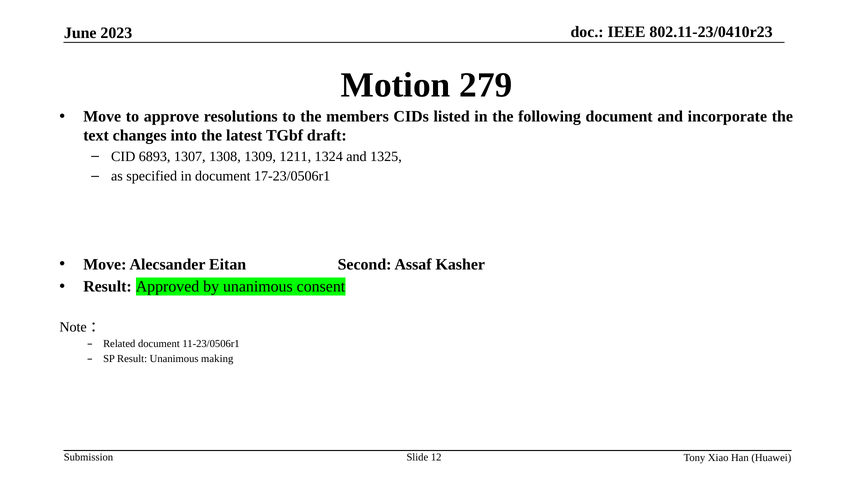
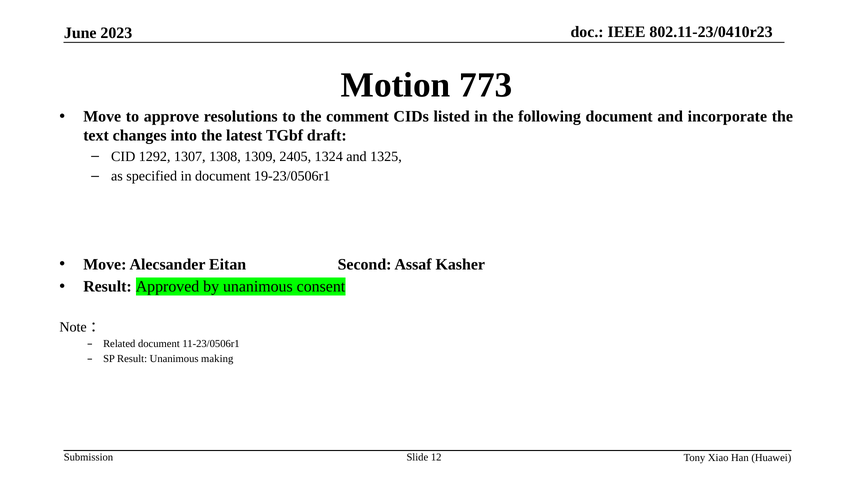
279: 279 -> 773 (486, 85)
members: members -> comment (358, 117)
6893: 6893 -> 1292 (155, 156)
1211: 1211 -> 2405 (295, 156)
17-23/0506r1: 17-23/0506r1 -> 19-23/0506r1 (292, 176)
